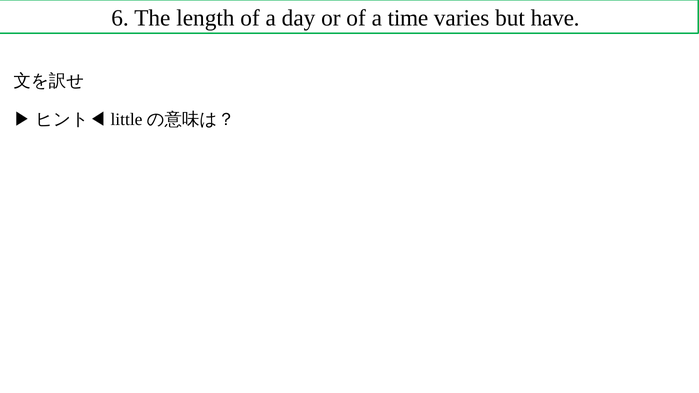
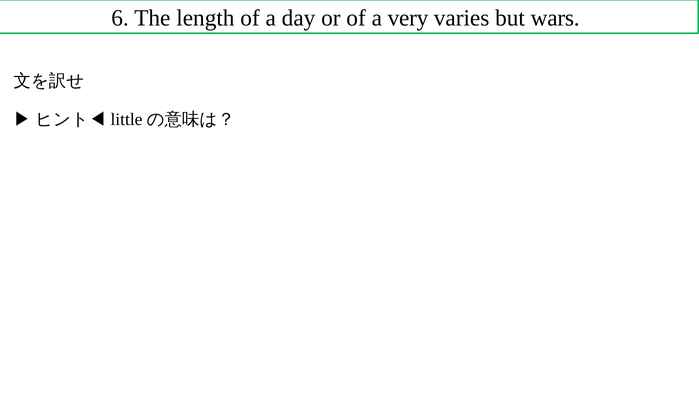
time: time -> very (408, 18)
have: have -> wars (555, 18)
